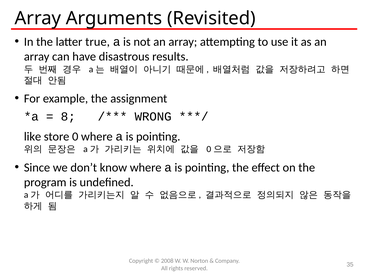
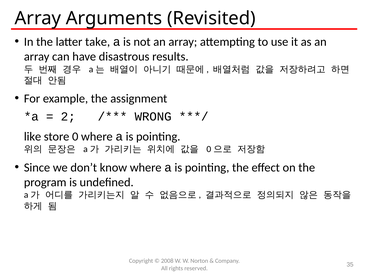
true: true -> take (98, 42)
8: 8 -> 2 (68, 117)
